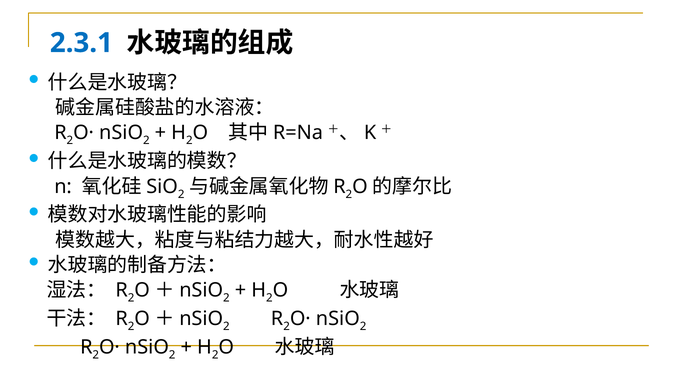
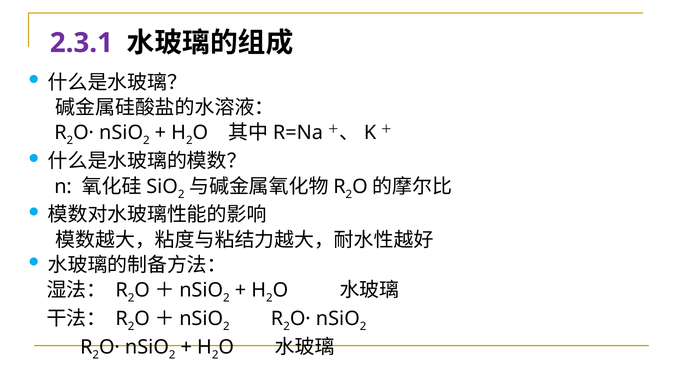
2.3.1 colour: blue -> purple (81, 43)
